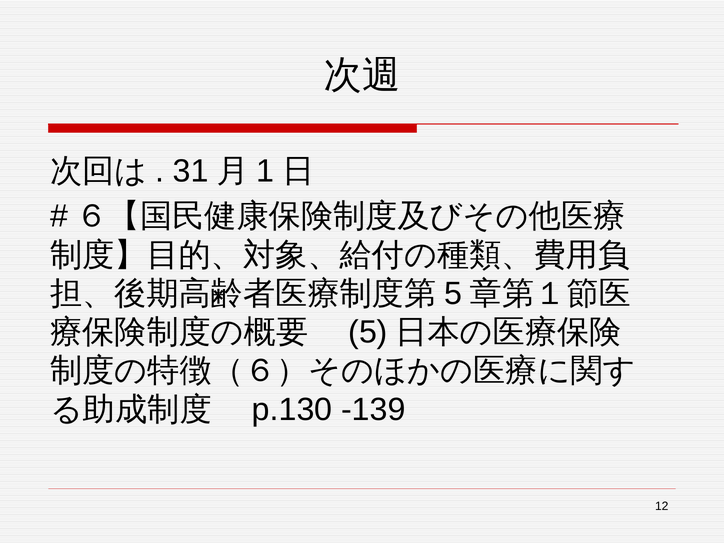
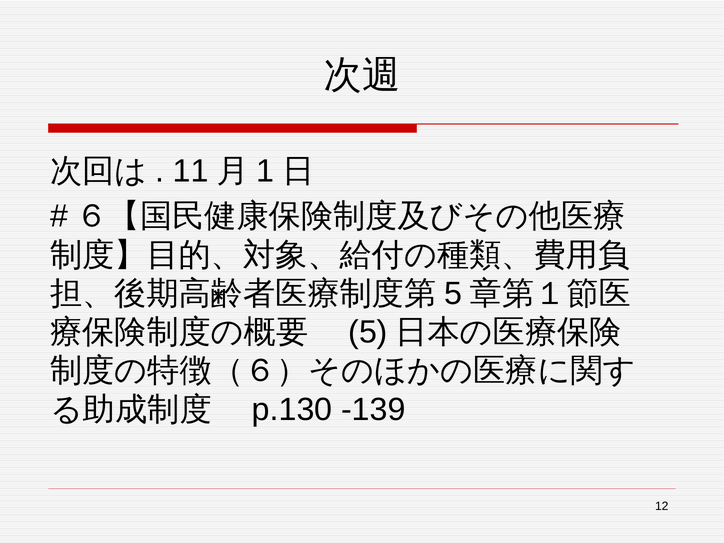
31: 31 -> 11 (191, 171)
